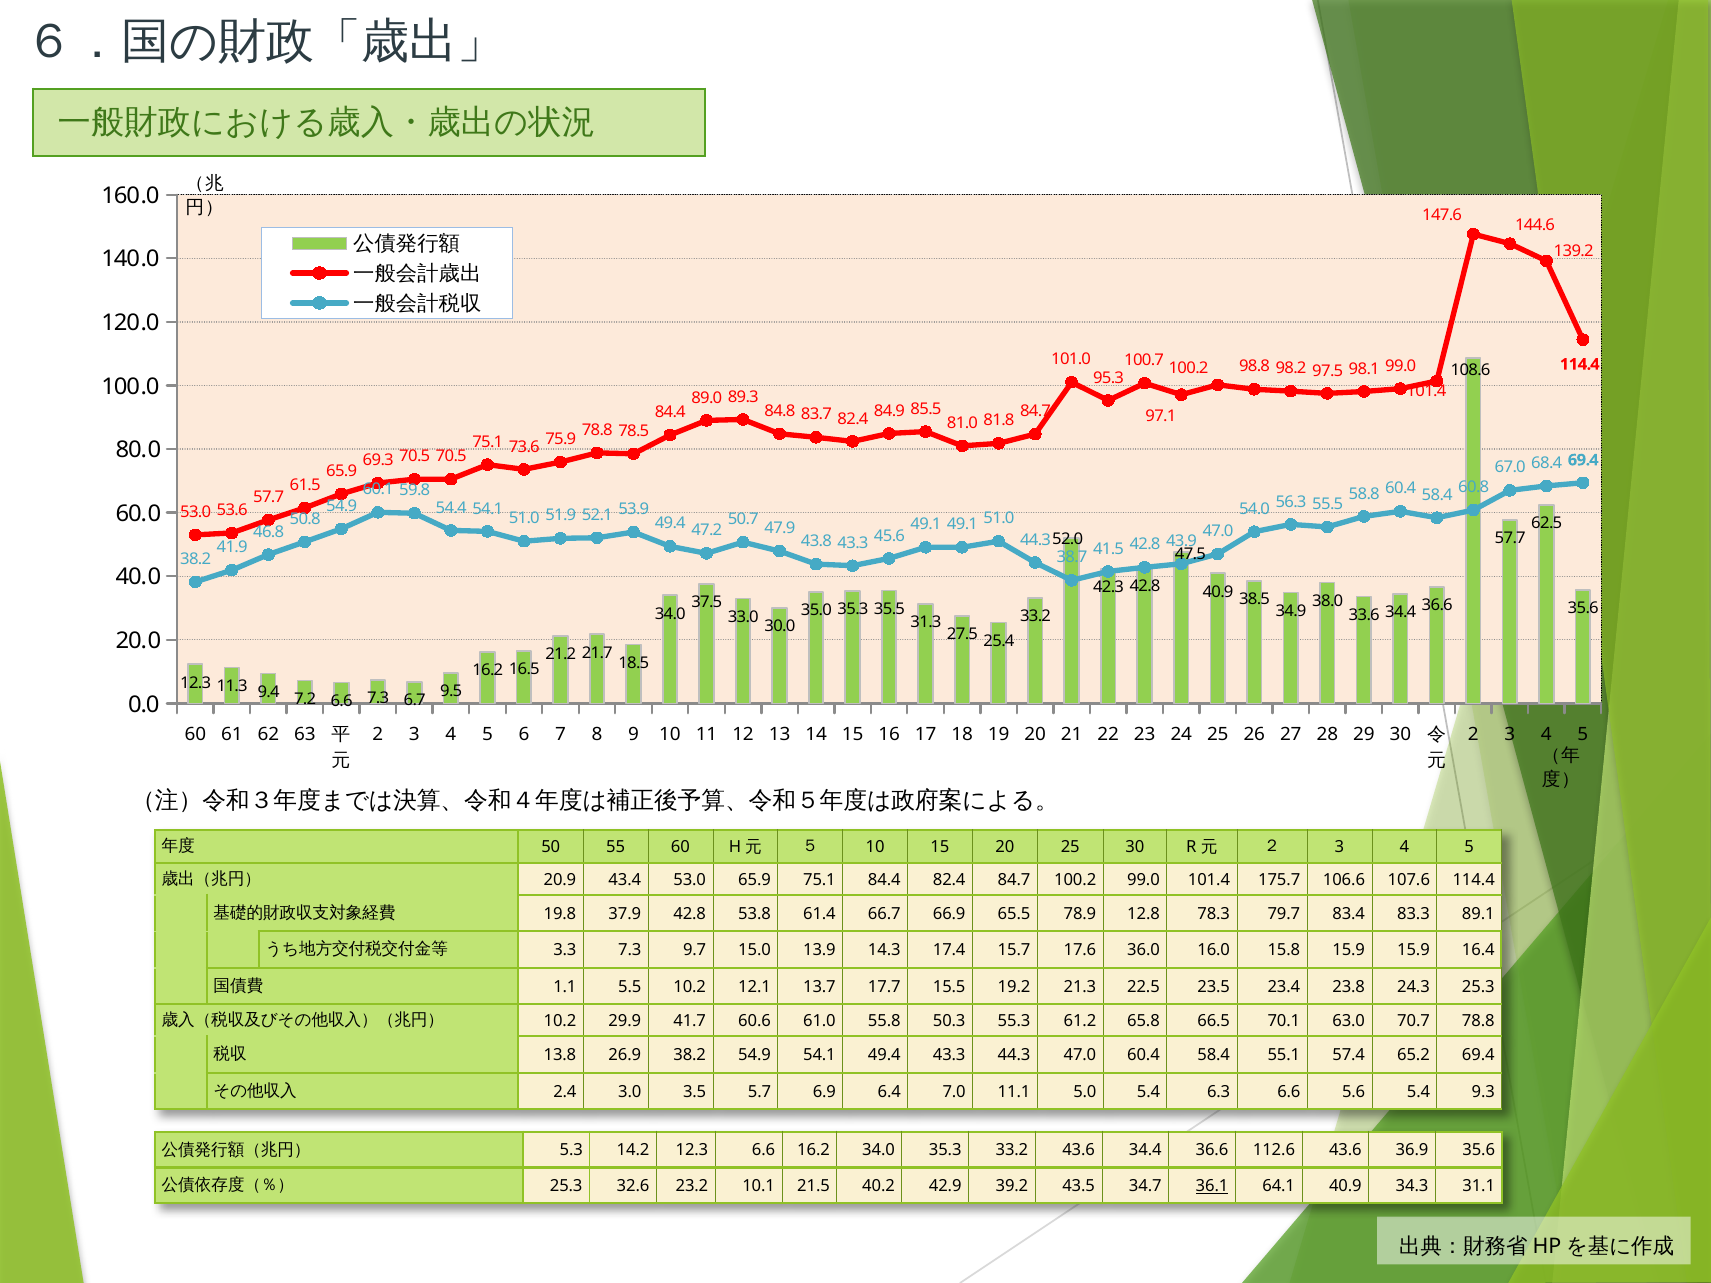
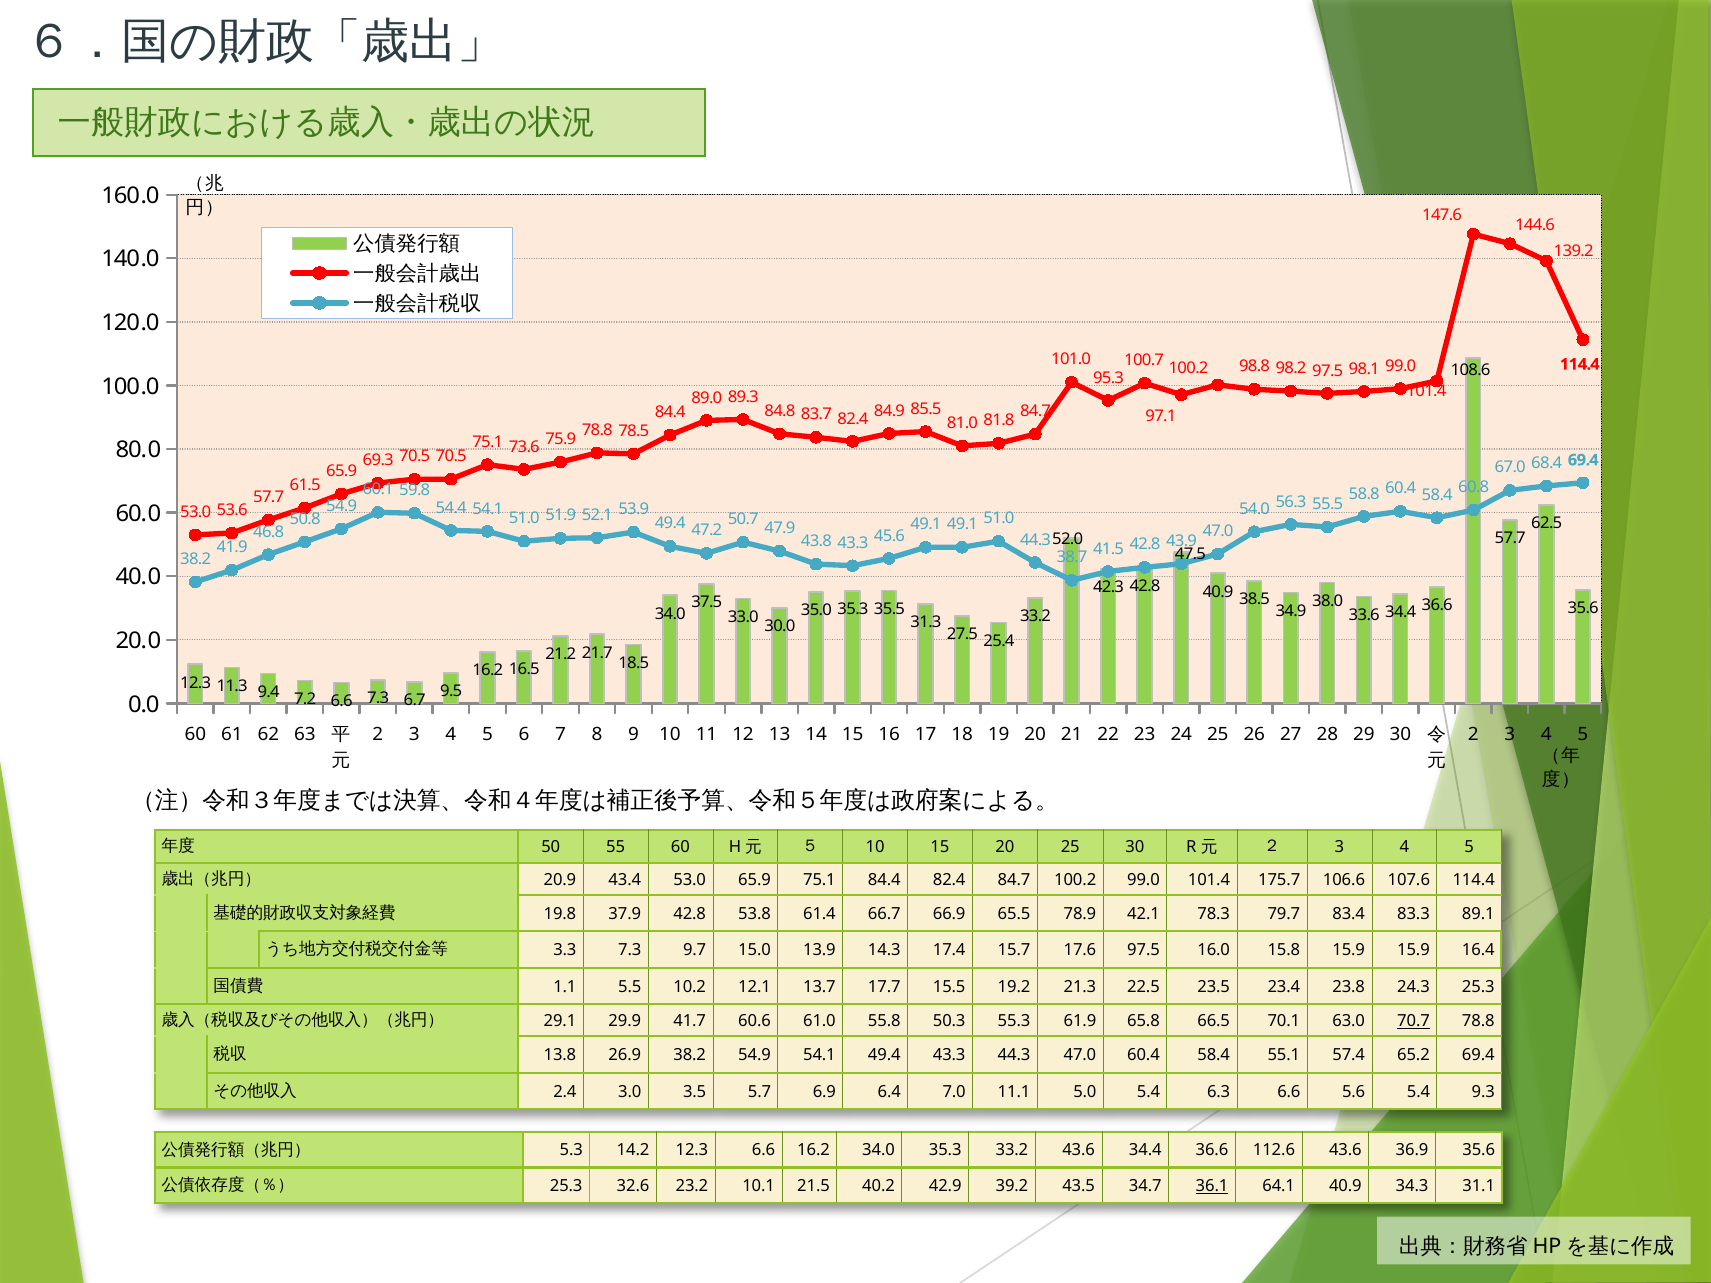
12.8: 12.8 -> 42.1 (1144, 914)
17.6 36.0: 36.0 -> 97.5 (1144, 951)
10.2: 10.2 -> 29.1 (560, 1021)
61.2: 61.2 -> 61.9 (1080, 1021)
70.7 underline: none -> present (1414, 1021)
